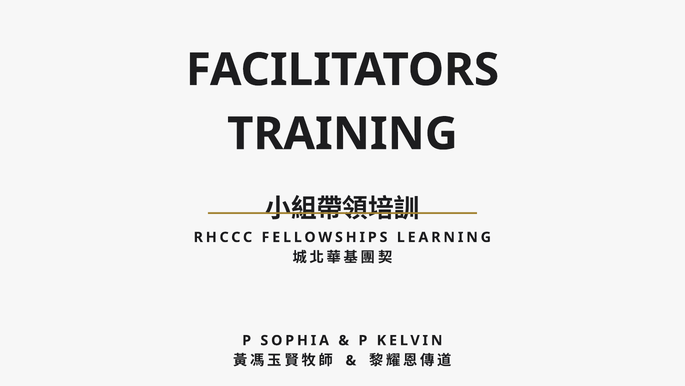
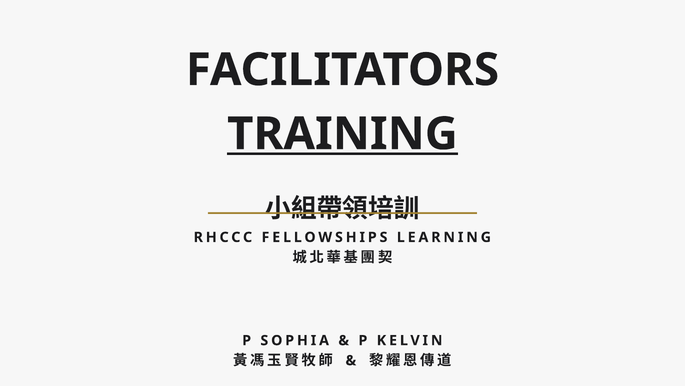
TRAINING underline: none -> present (342, 134)
